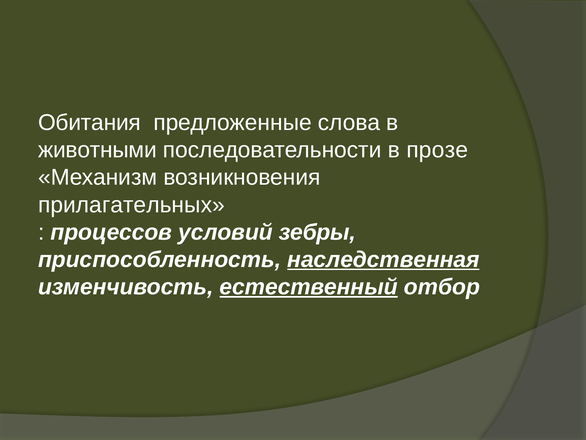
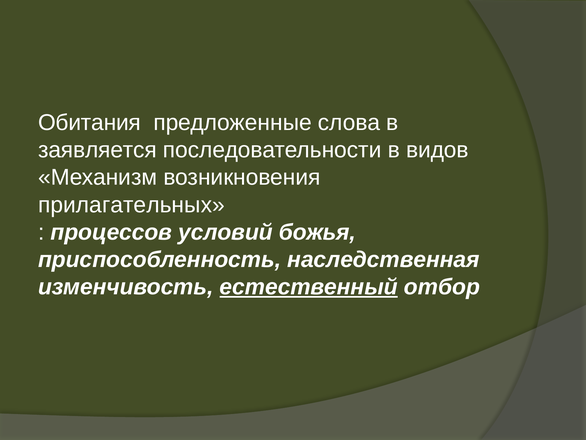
животными: животными -> заявляется (97, 150)
прозе: прозе -> видов (437, 150)
зебры: зебры -> божья (317, 232)
наследственная underline: present -> none (383, 259)
